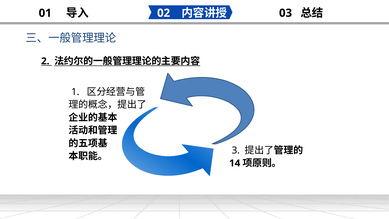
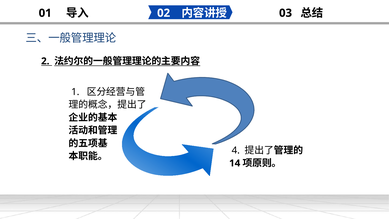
3: 3 -> 4 (236, 150)
